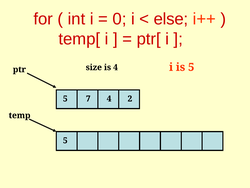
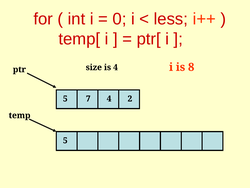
else: else -> less (171, 19)
is 5: 5 -> 8 (191, 67)
